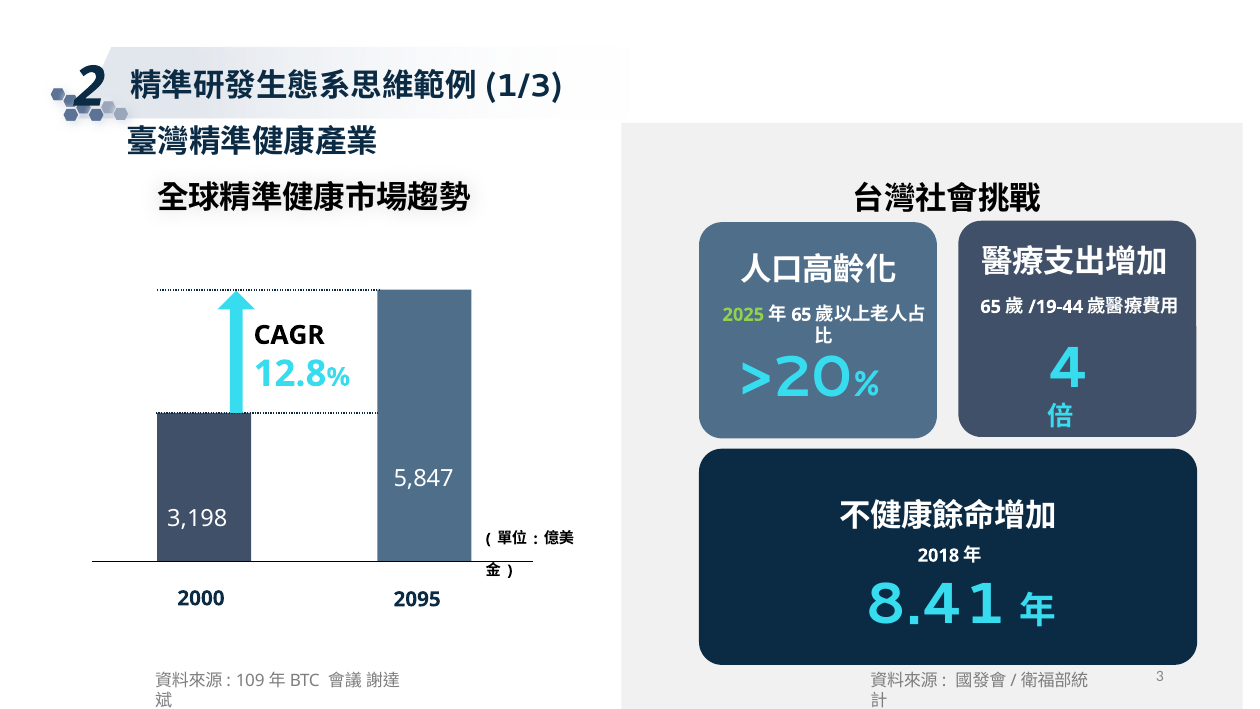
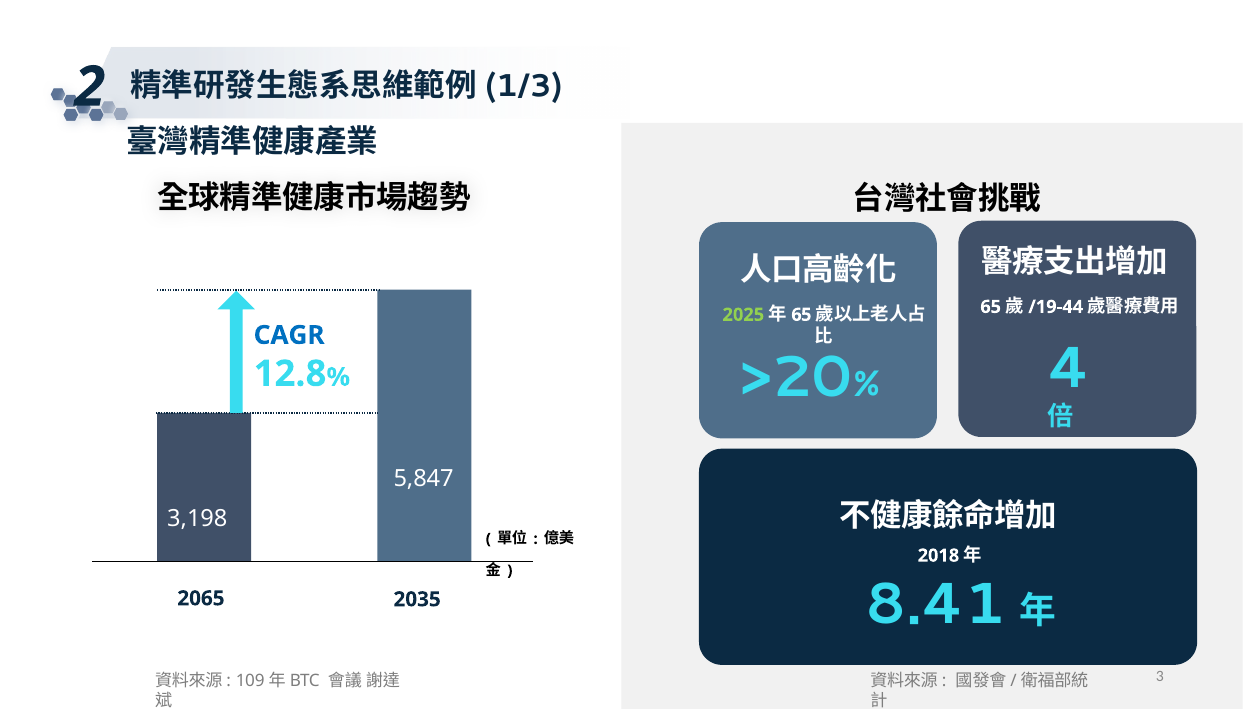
CAGR colour: black -> blue (289, 335)
2000: 2000 -> 2065 (201, 598)
2095: 2095 -> 2035 (417, 599)
